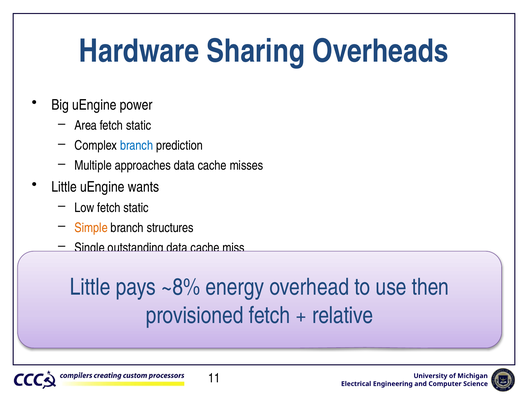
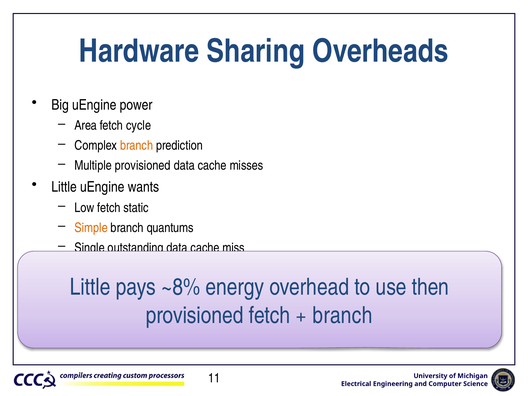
static: static -> cycle (139, 126)
branch colour: blue -> orange (137, 146)
Multiple approaches: approaches -> provisioned (143, 166)
structures: structures -> quantums (170, 228)
relative: relative -> branch (342, 315)
